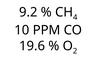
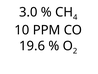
9.2: 9.2 -> 3.0 (28, 12)
